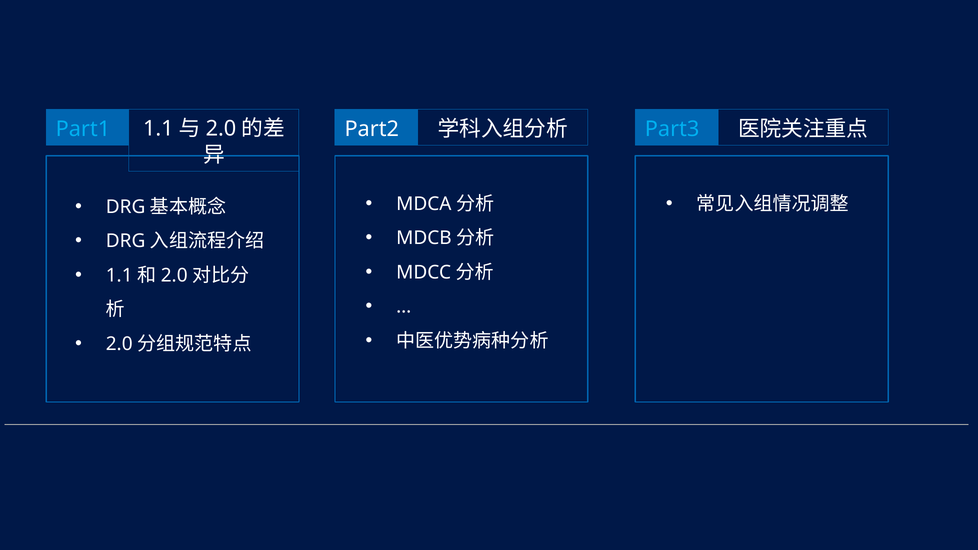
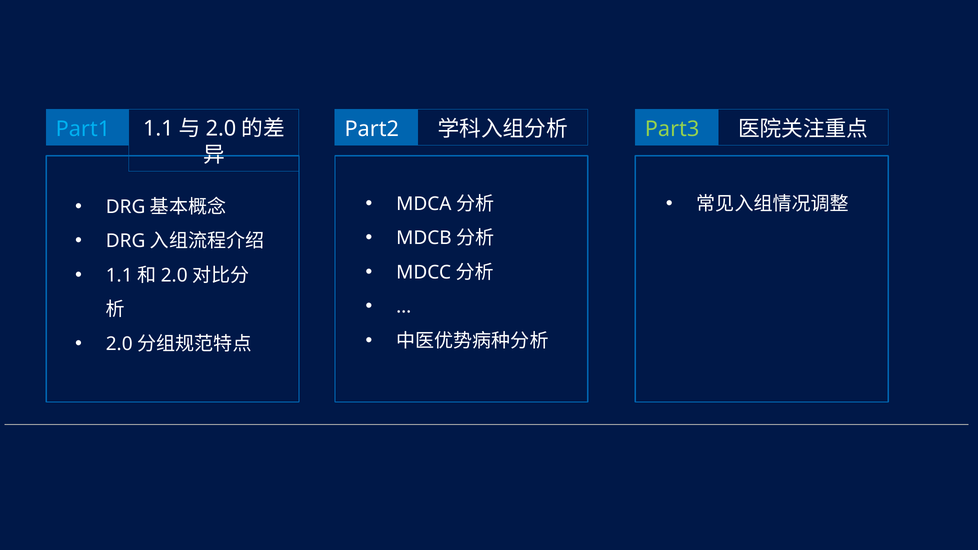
Part3 colour: light blue -> light green (672, 129)
